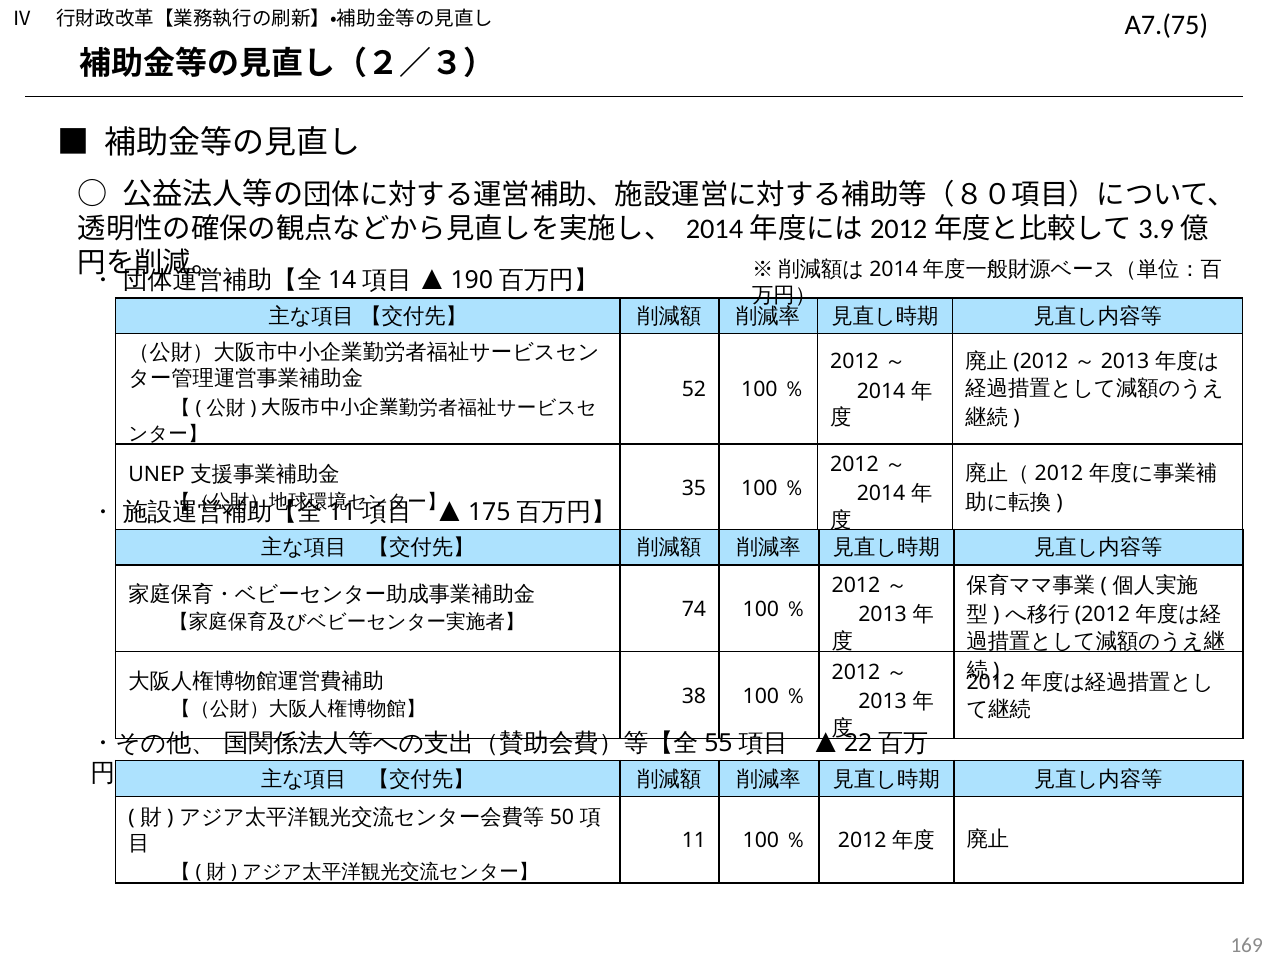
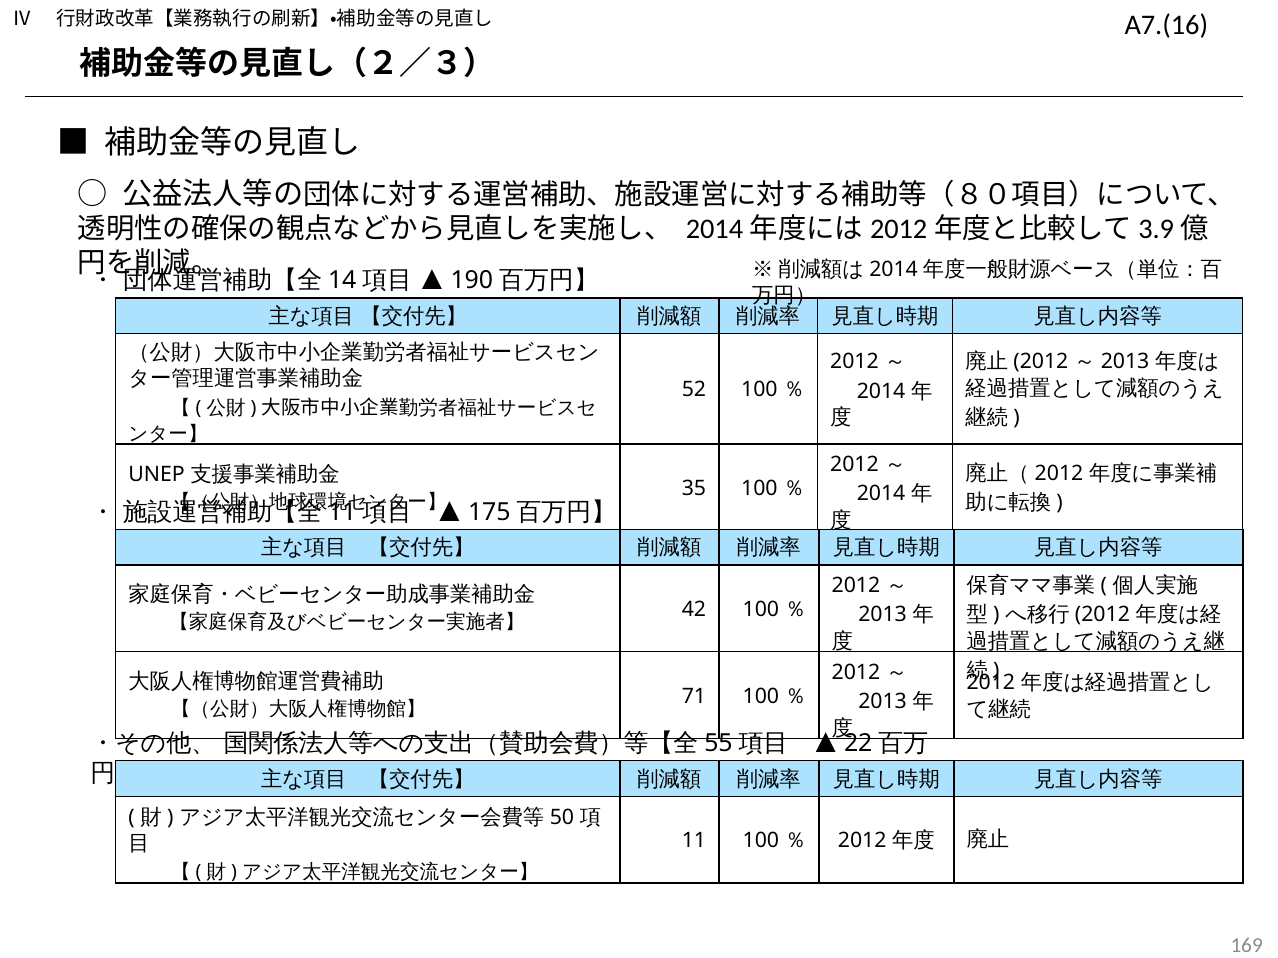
A7.(75: A7.(75 -> A7.(16 (1166, 25)
74: 74 -> 42 (694, 610)
38: 38 -> 71 (694, 697)
